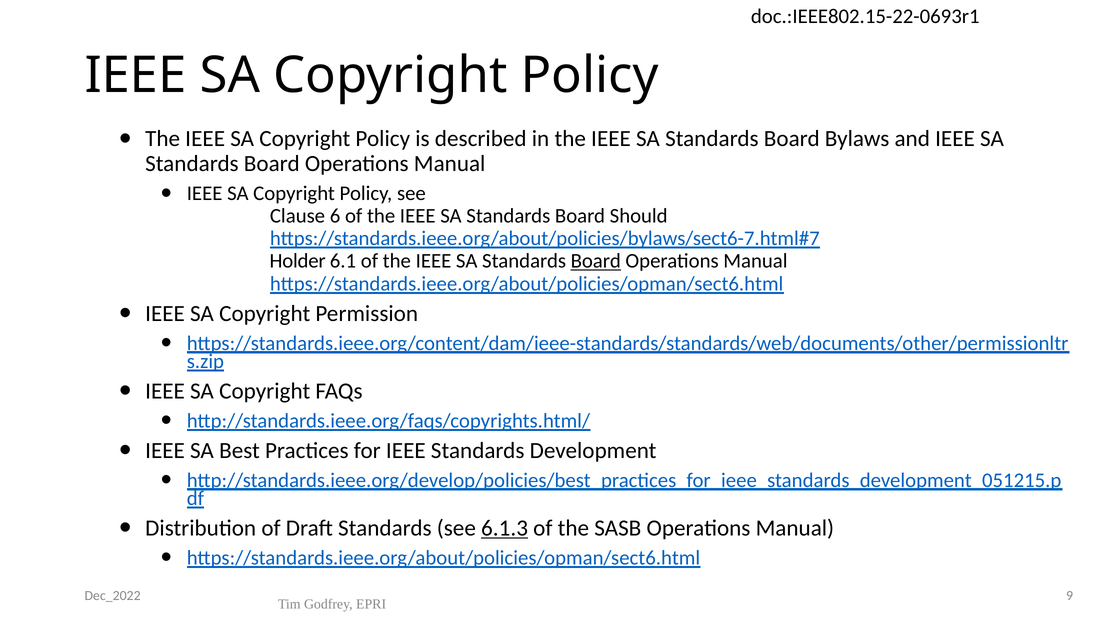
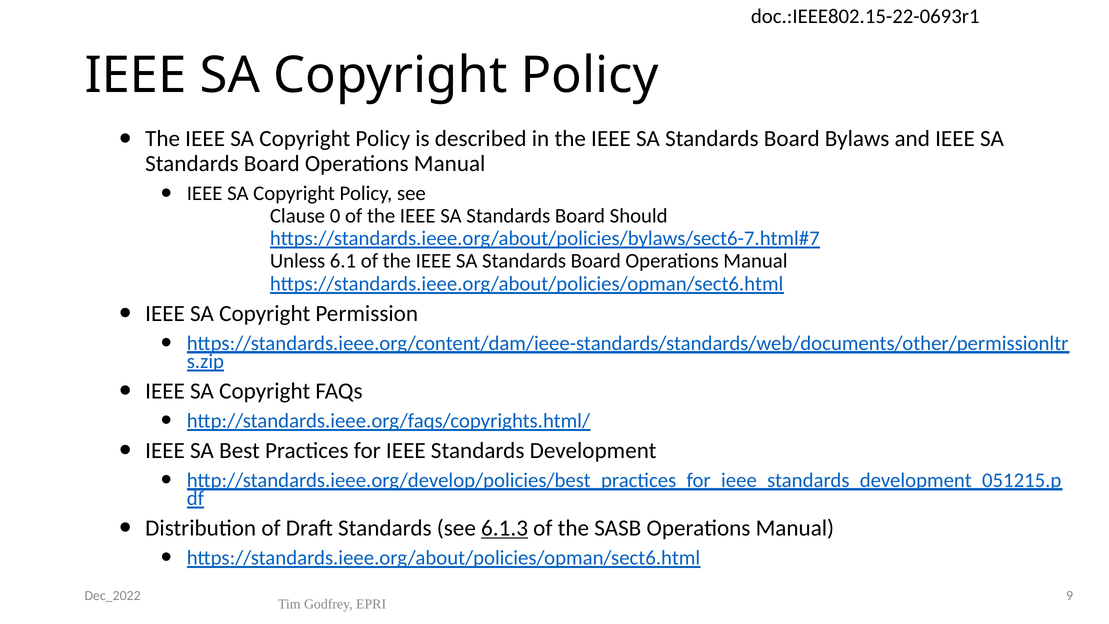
6: 6 -> 0 (335, 216)
Holder: Holder -> Unless (298, 261)
Board underline: present -> none (596, 261)
